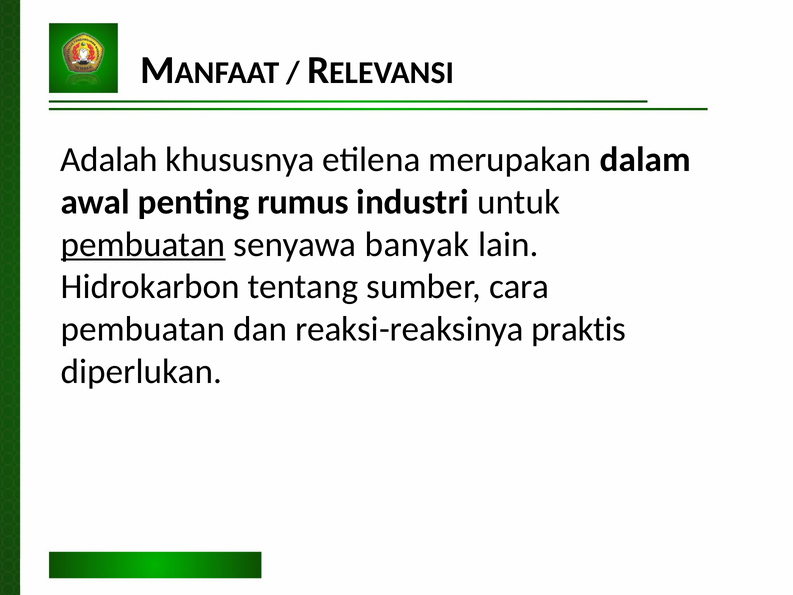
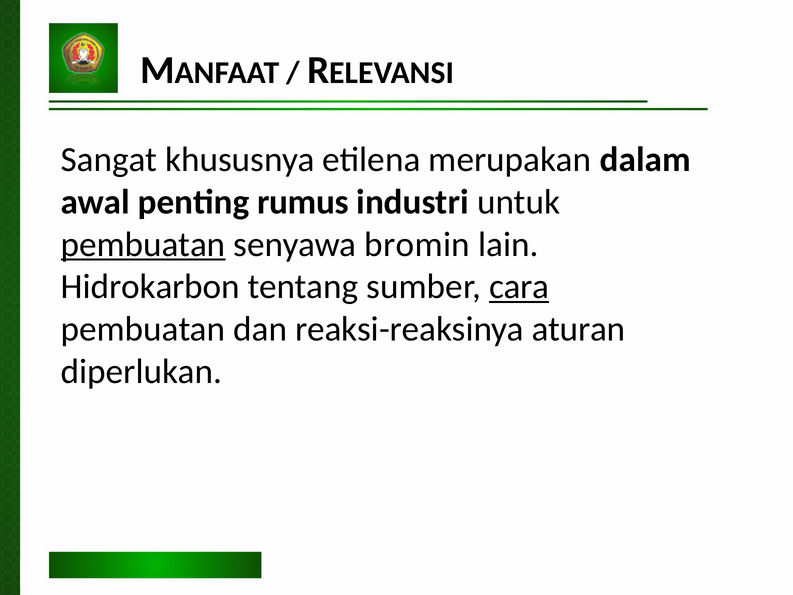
Adalah: Adalah -> Sangat (109, 160)
banyak: banyak -> bromin (417, 244)
cara underline: none -> present (519, 287)
praktis: praktis -> aturan (579, 329)
